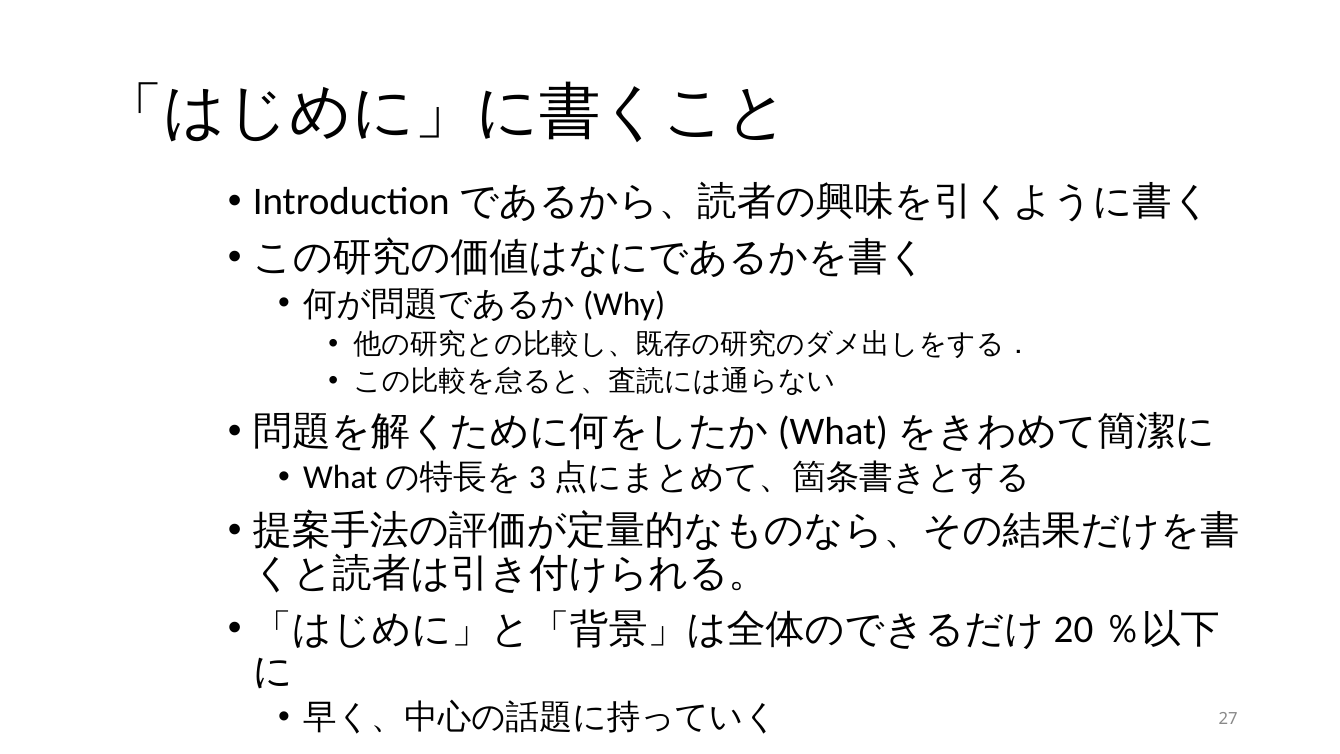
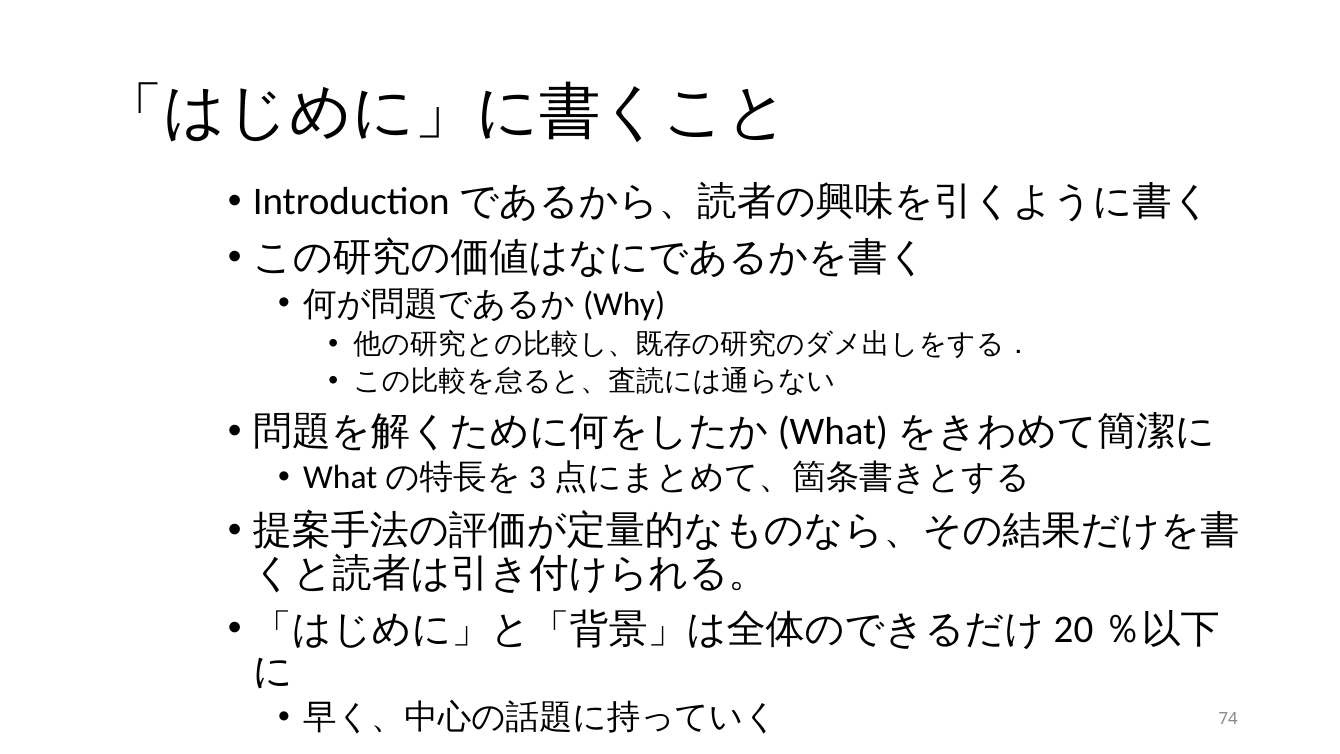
27: 27 -> 74 (1228, 718)
